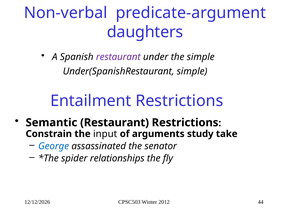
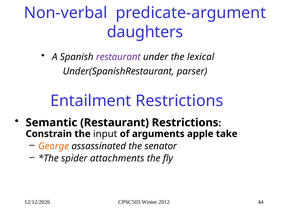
the simple: simple -> lexical (201, 57)
Under(SpanishRestaurant simple: simple -> parser (192, 71)
study: study -> apple (200, 134)
George colour: blue -> orange (54, 146)
relationships: relationships -> attachments (117, 158)
